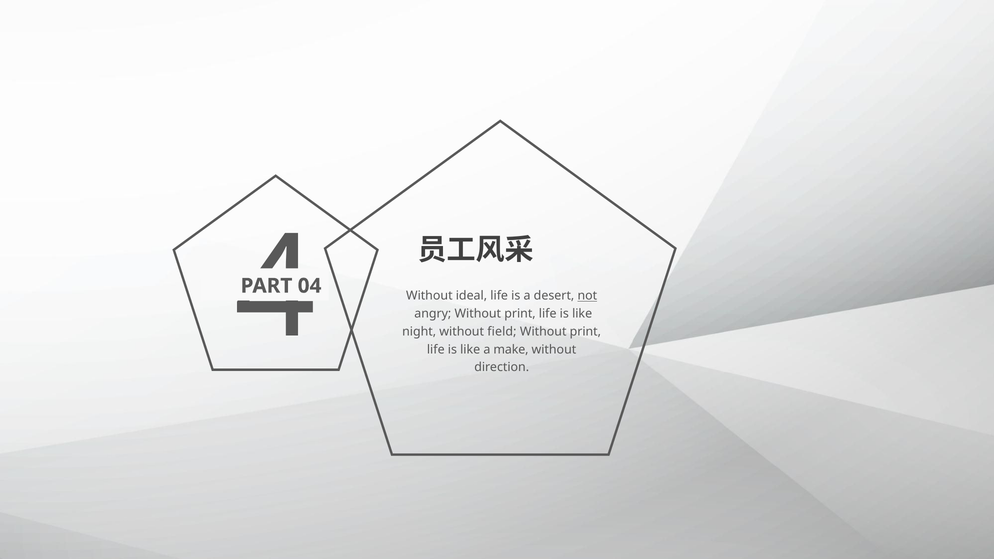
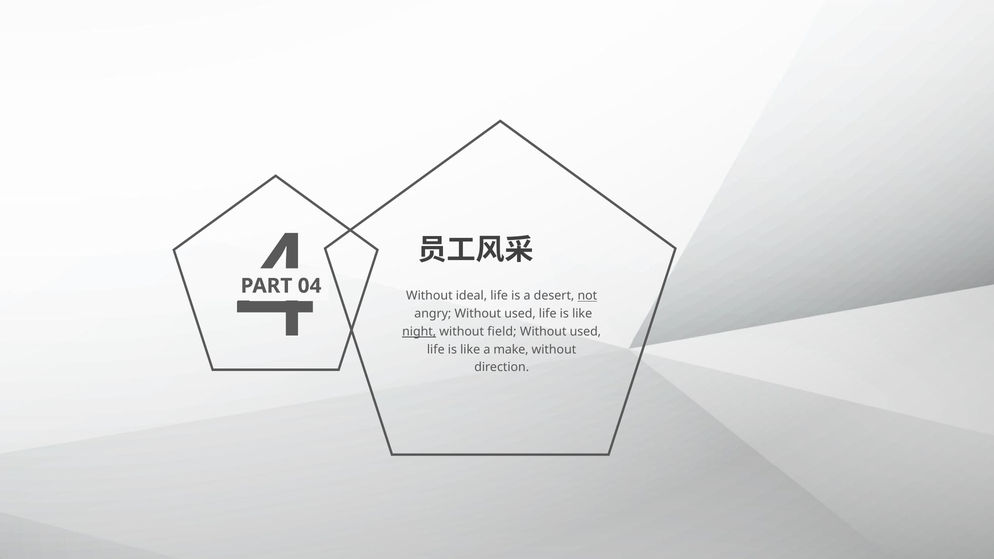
angry Without print: print -> used (520, 314)
night underline: none -> present (419, 332)
print: print -> used (585, 332)
